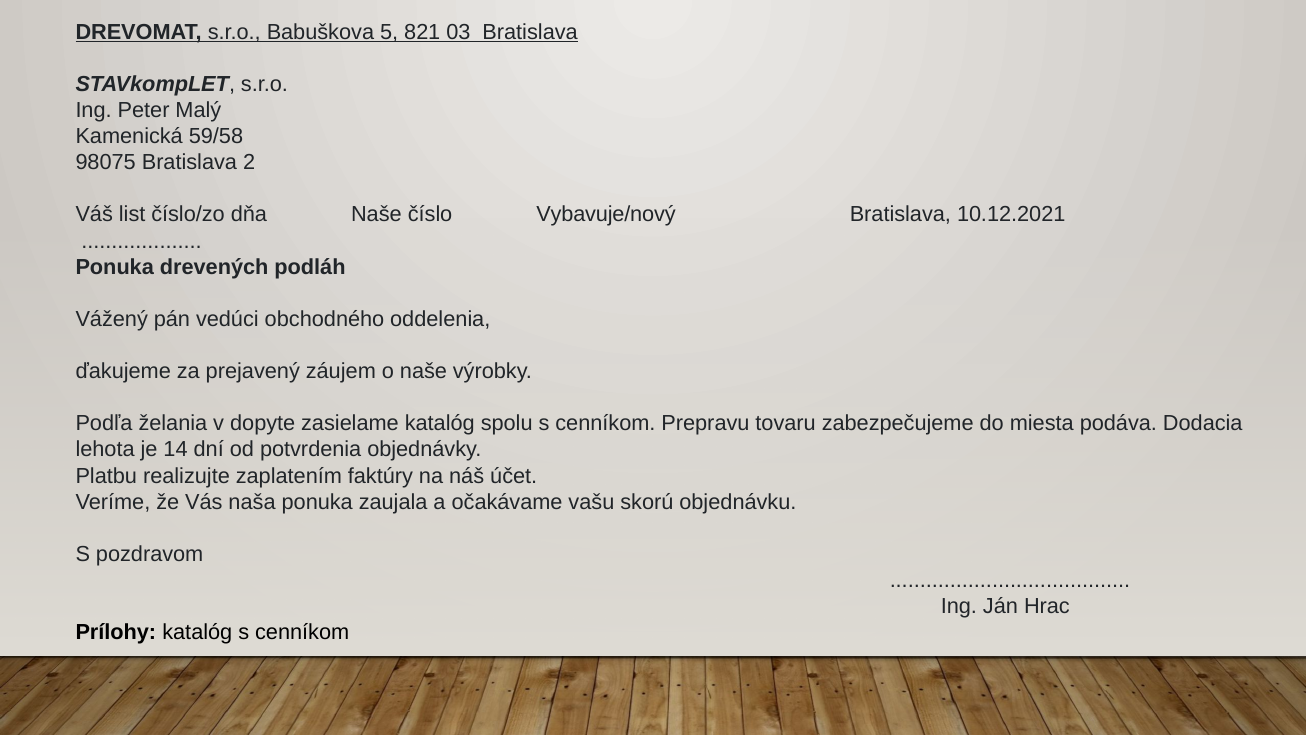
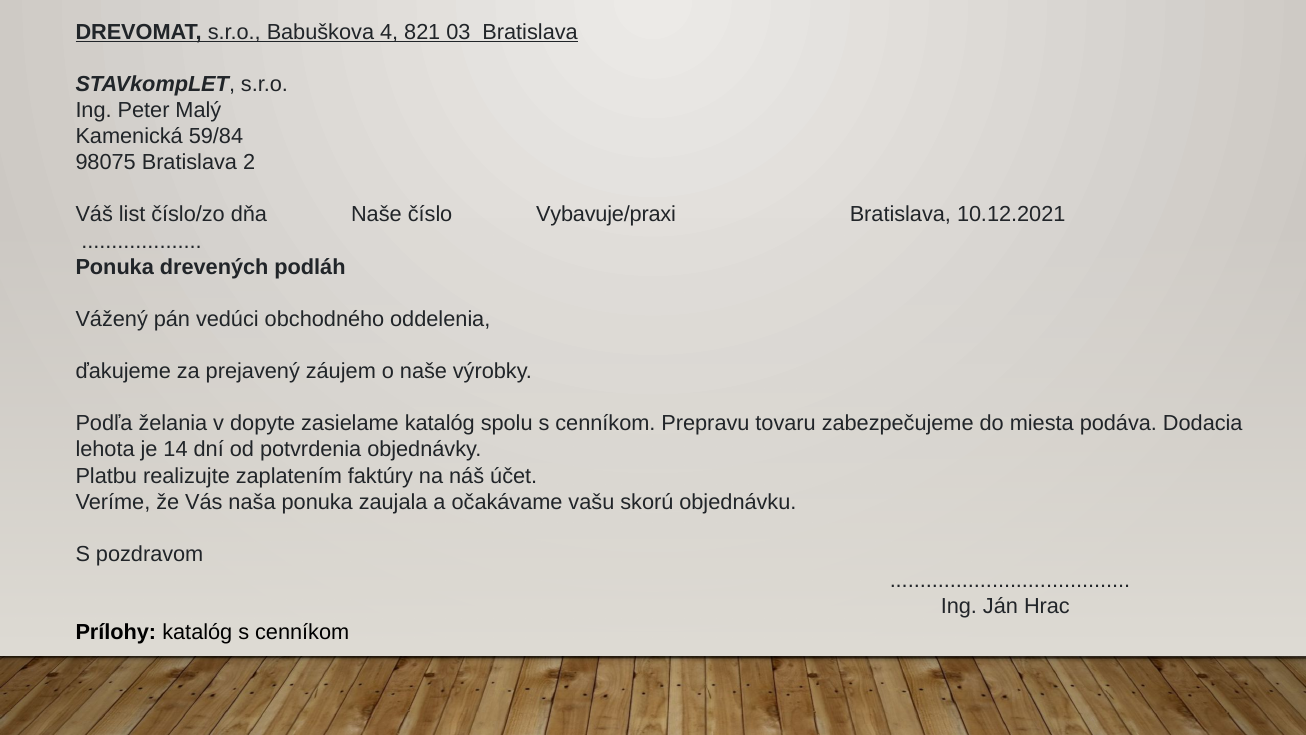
5: 5 -> 4 (389, 32)
59/58: 59/58 -> 59/84 (216, 136)
Vybavuje/nový: Vybavuje/nový -> Vybavuje/praxi (606, 215)
